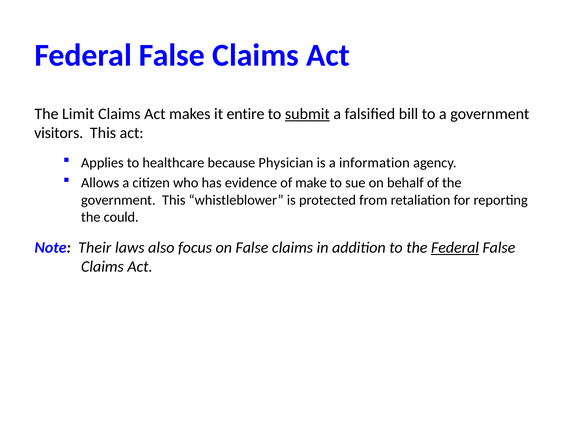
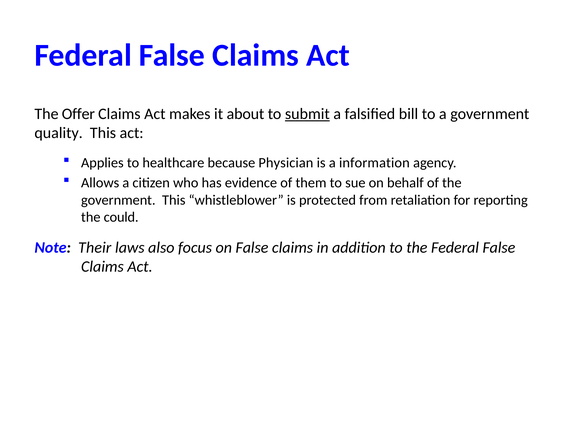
Limit: Limit -> Offer (78, 114)
entire: entire -> about (245, 114)
visitors: visitors -> quality (59, 133)
make: make -> them (311, 183)
Federal underline: present -> none (455, 248)
